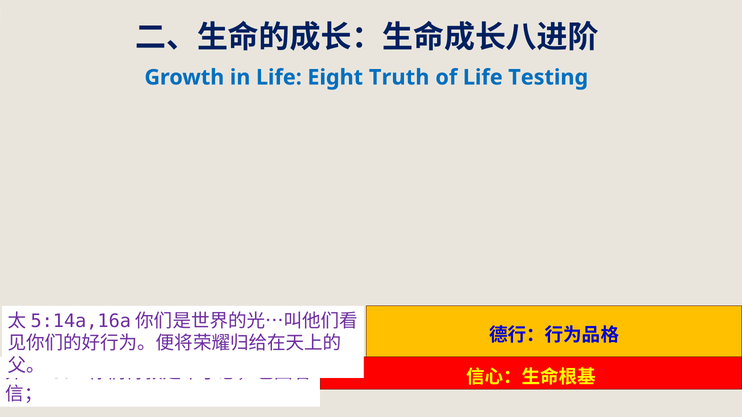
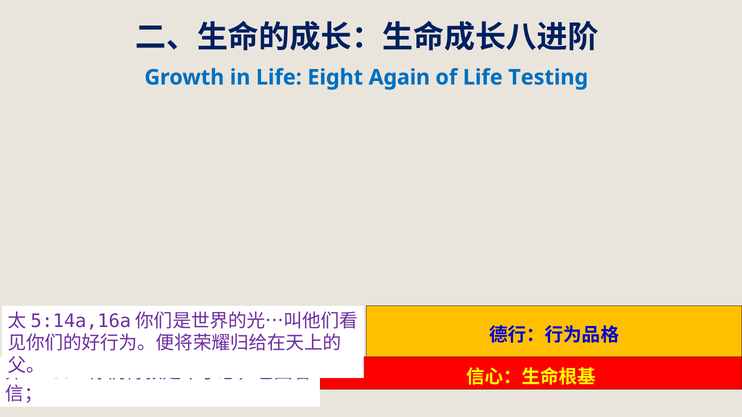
Truth: Truth -> Again (399, 77)
